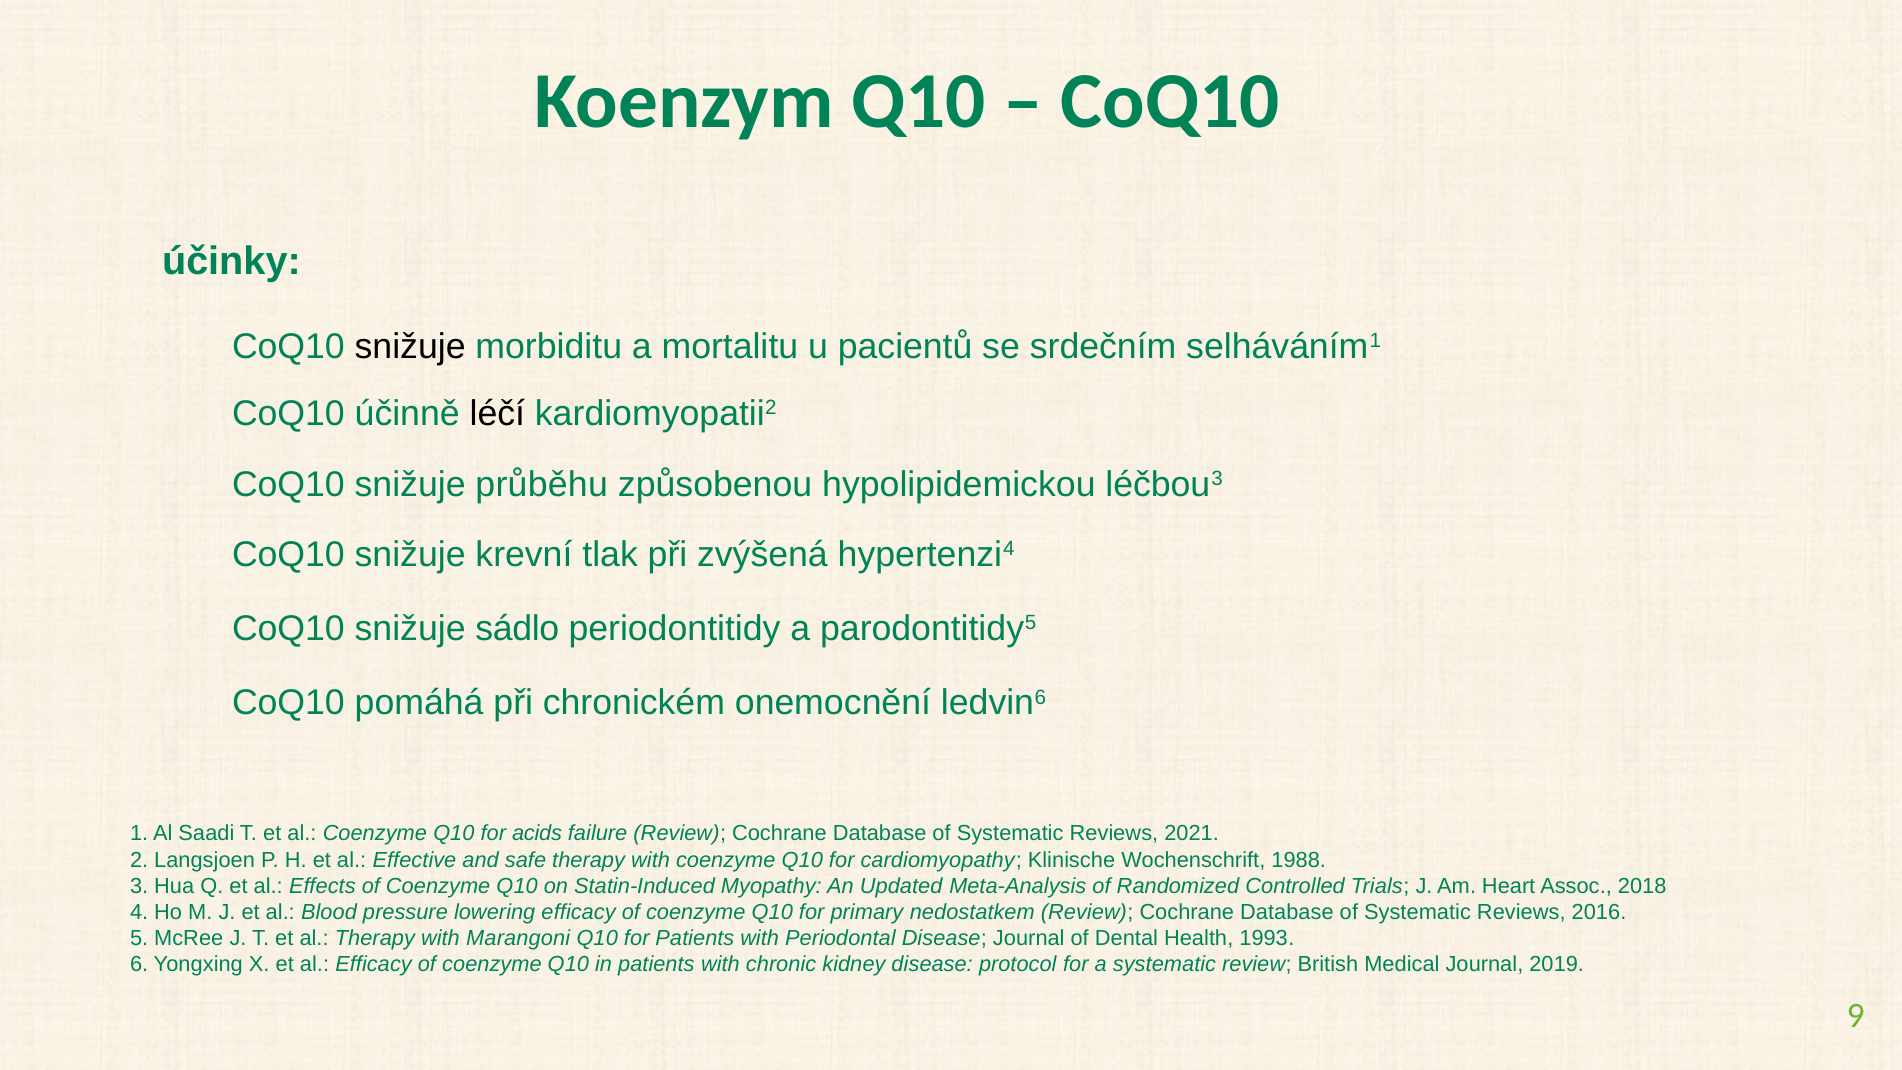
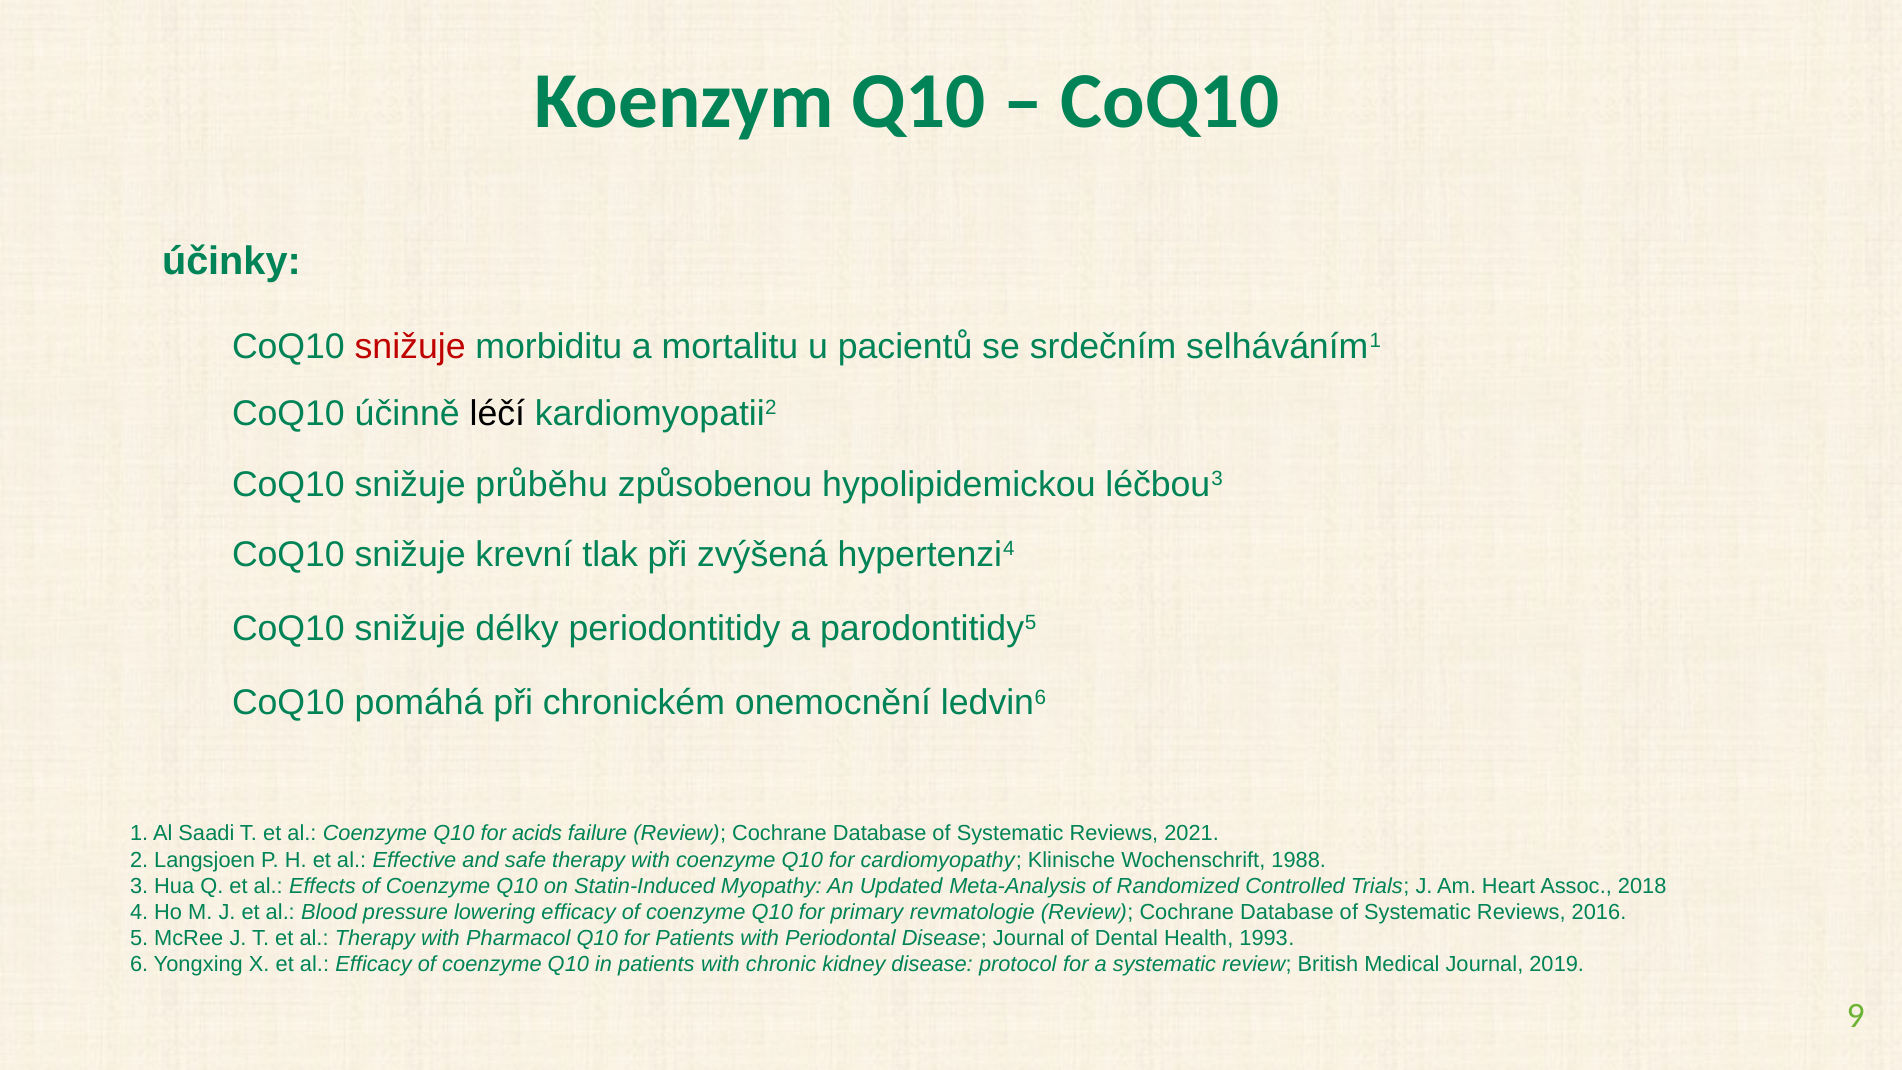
snižuje colour: black -> red (410, 347)
sádlo: sádlo -> délky (517, 629)
nedostatkem: nedostatkem -> revmatologie (972, 912)
Marangoni: Marangoni -> Pharmacol (518, 938)
